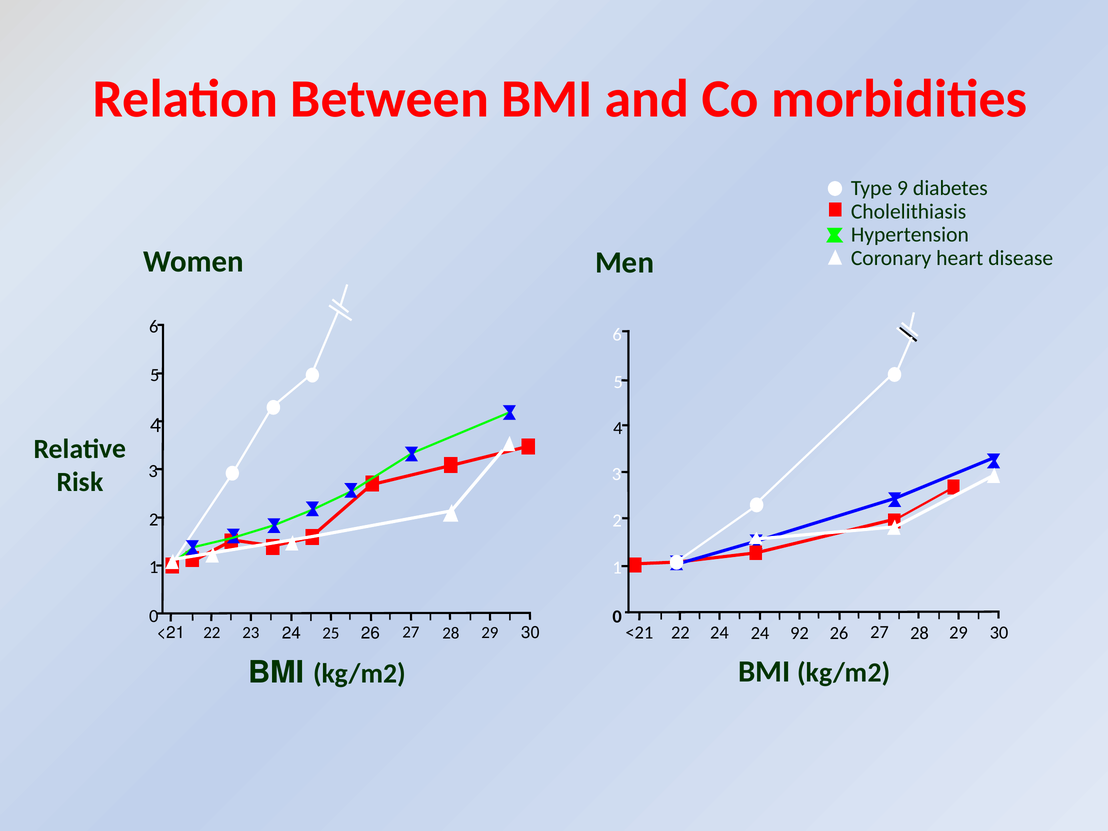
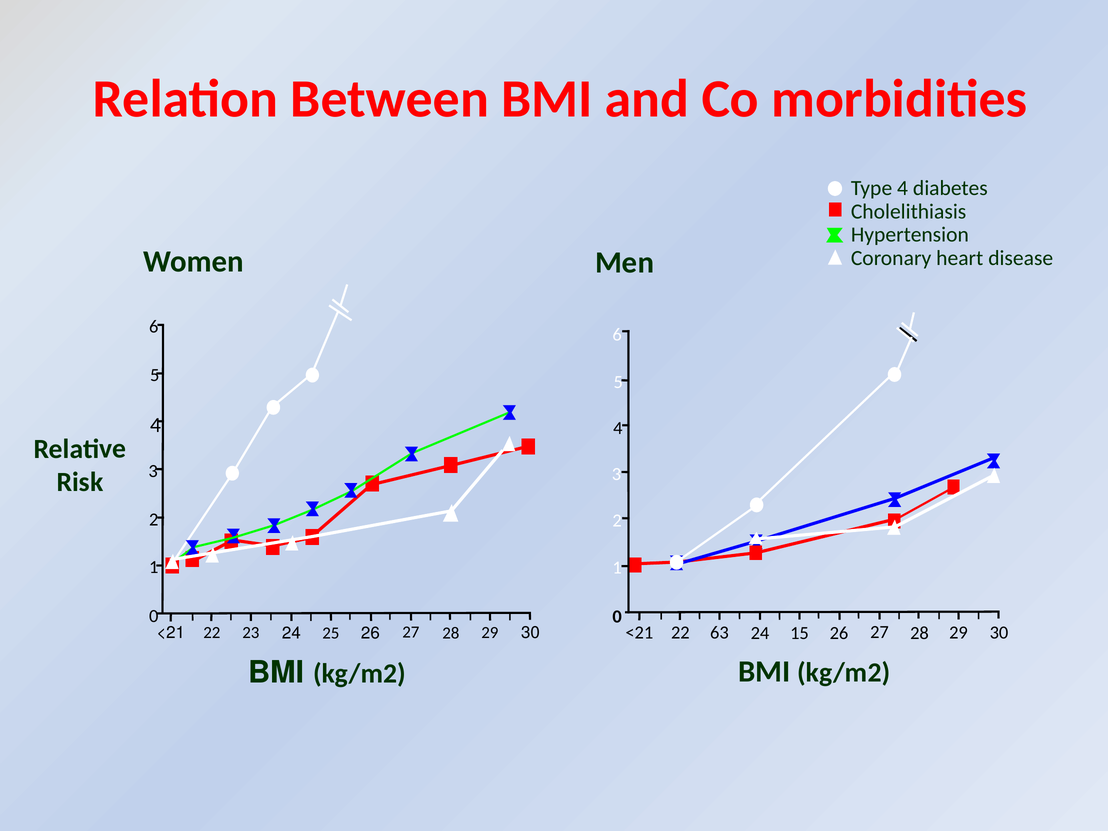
Type 9: 9 -> 4 (903, 188)
22 24: 24 -> 63 (719, 632)
92: 92 -> 15 (799, 633)
